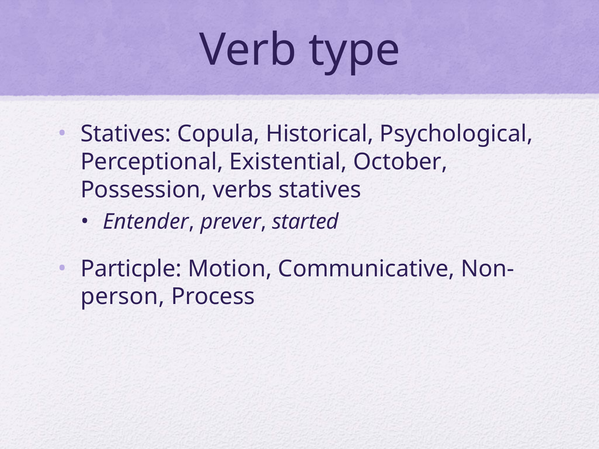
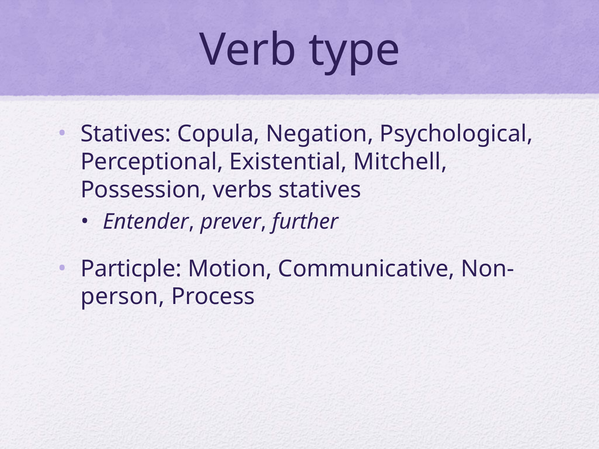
Historical: Historical -> Negation (320, 134)
October: October -> Mitchell (400, 162)
started: started -> further (305, 222)
